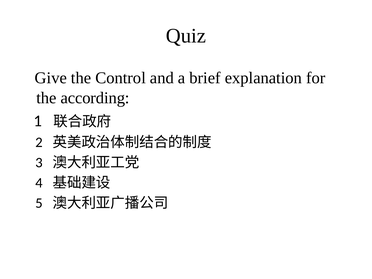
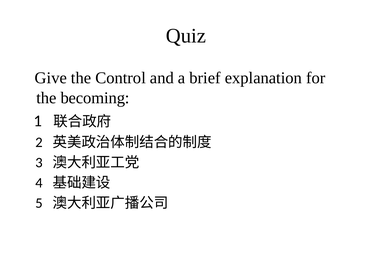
according: according -> becoming (95, 98)
